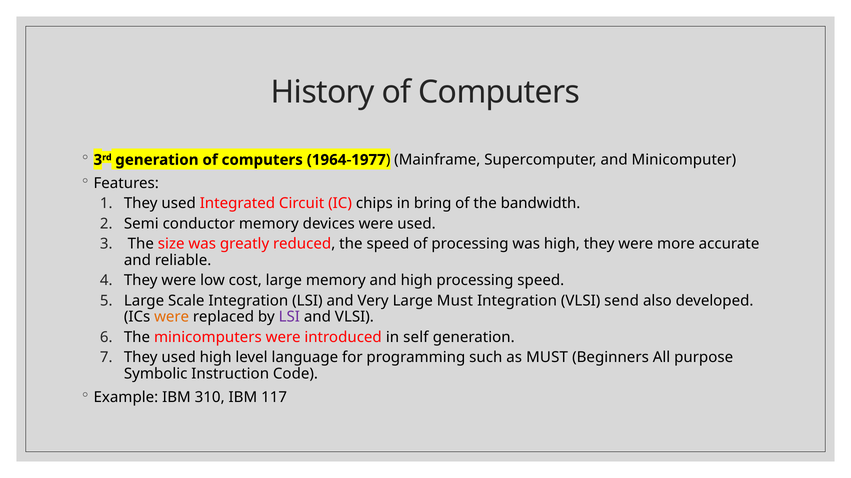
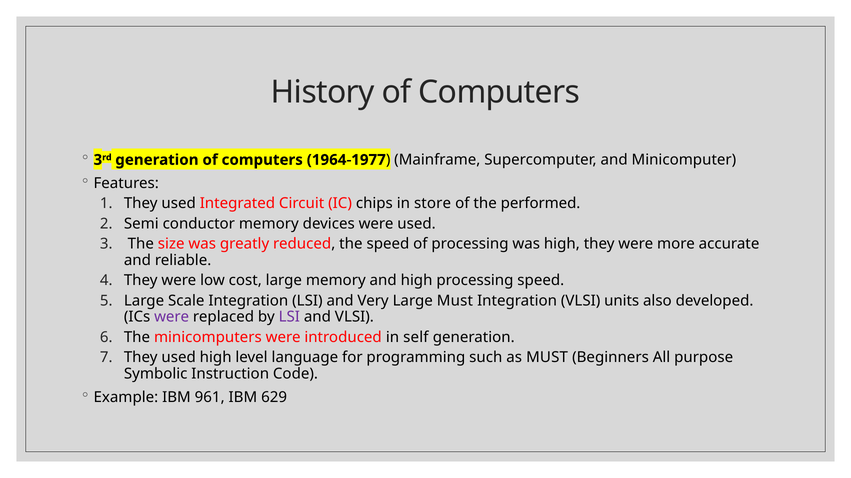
bring: bring -> store (433, 204)
bandwidth: bandwidth -> performed (541, 204)
send: send -> units (622, 301)
were colour: orange -> purple (172, 317)
310: 310 -> 961 (210, 398)
117: 117 -> 629 (274, 398)
